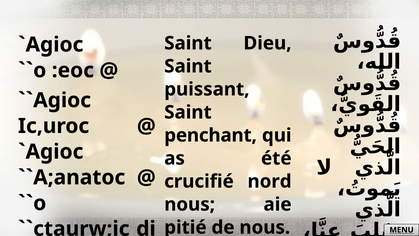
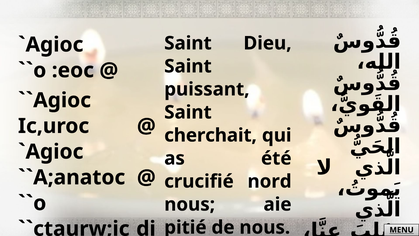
penchant: penchant -> cherchait (211, 135)
